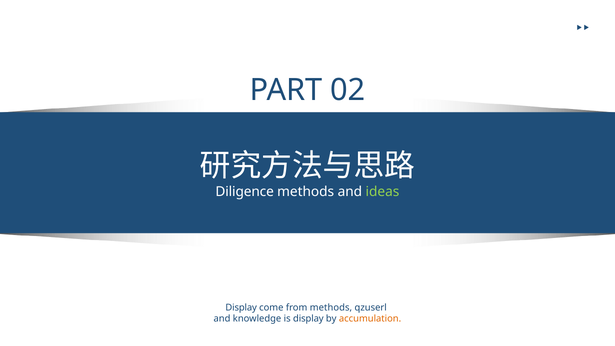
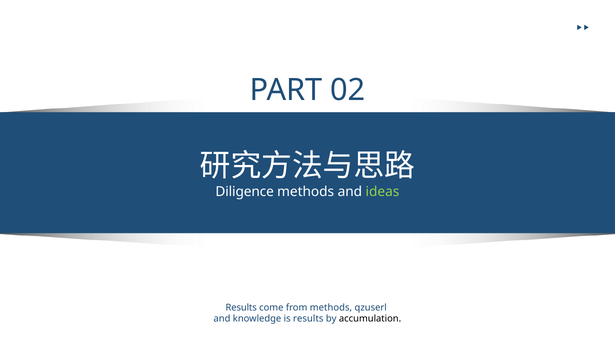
Display: Display -> Results (241, 308)
is display: display -> results (308, 319)
accumulation colour: orange -> black (370, 319)
